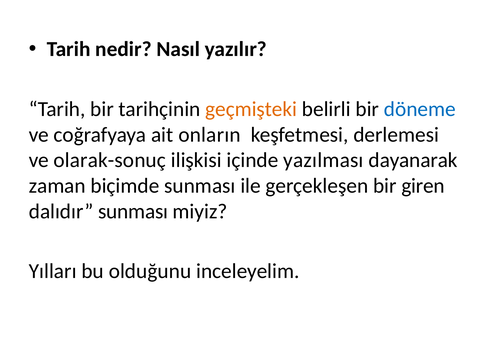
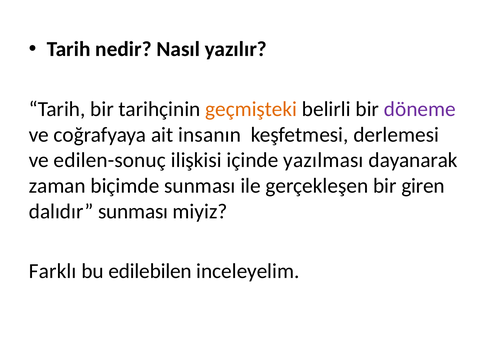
döneme colour: blue -> purple (420, 109)
onların: onların -> insanın (210, 135)
olarak-sonuç: olarak-sonuç -> edilen-sonuç (110, 160)
Yılları: Yılları -> Farklı (53, 271)
olduğunu: olduğunu -> edilebilen (150, 271)
